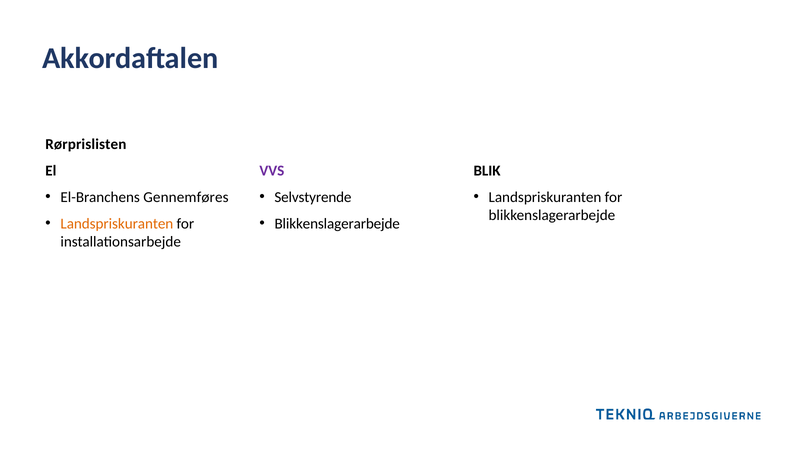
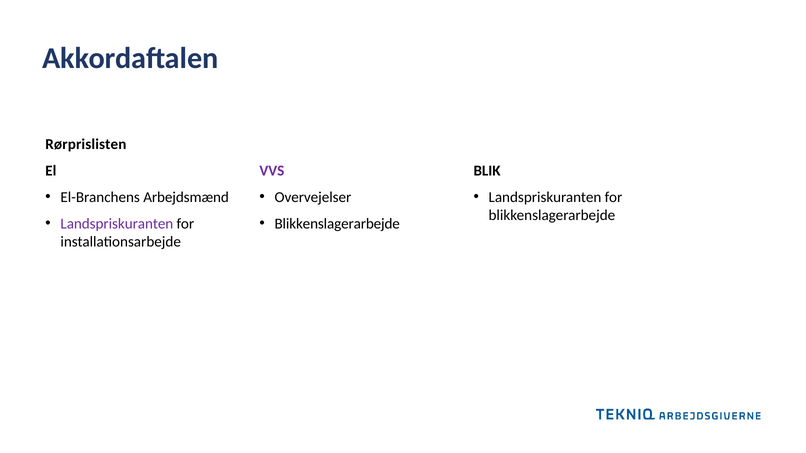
Gennemføres: Gennemføres -> Arbejdsmænd (186, 197)
Selvstyrende: Selvstyrende -> Overvejelser (313, 197)
Landspriskuranten colour: orange -> purple (117, 224)
